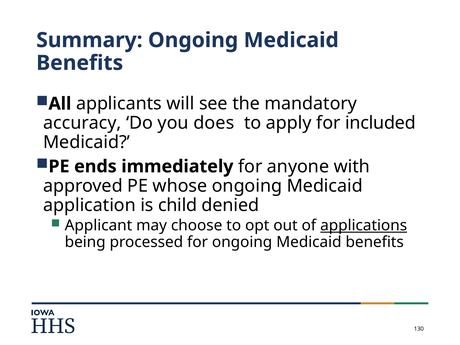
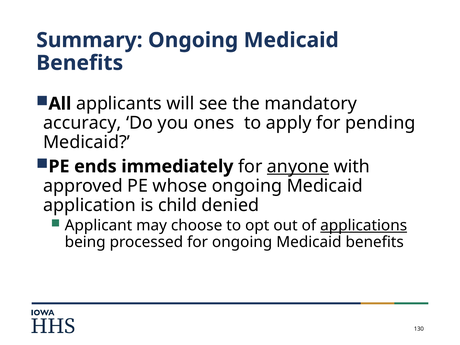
does: does -> ones (214, 123)
included: included -> pending (380, 123)
anyone underline: none -> present (298, 166)
